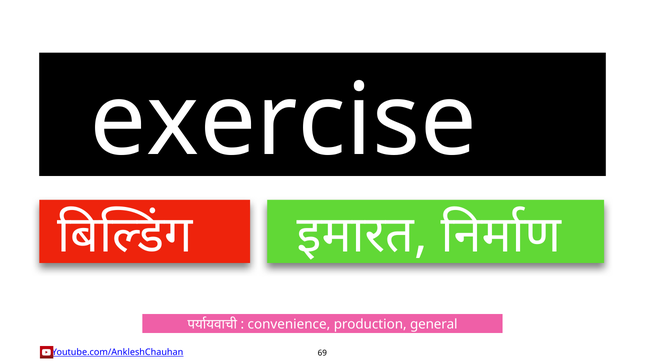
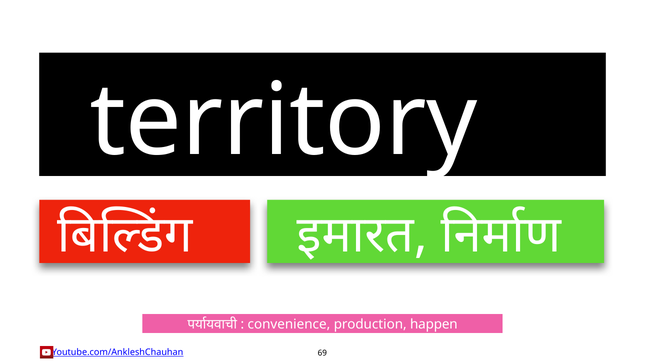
exercise: exercise -> territory (284, 121)
general: general -> happen (434, 324)
